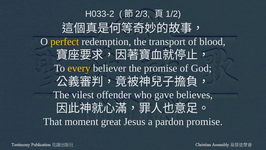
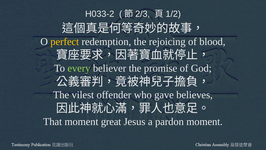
transport: transport -> rejoicing (167, 41)
every colour: yellow -> light green (79, 68)
pardon promise: promise -> moment (205, 121)
